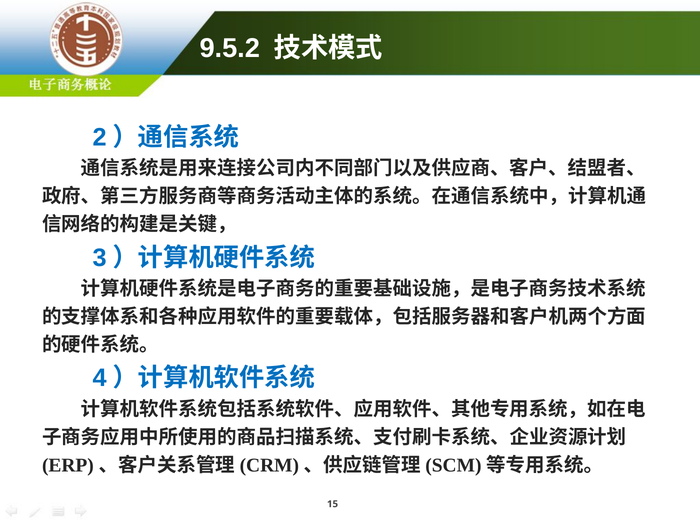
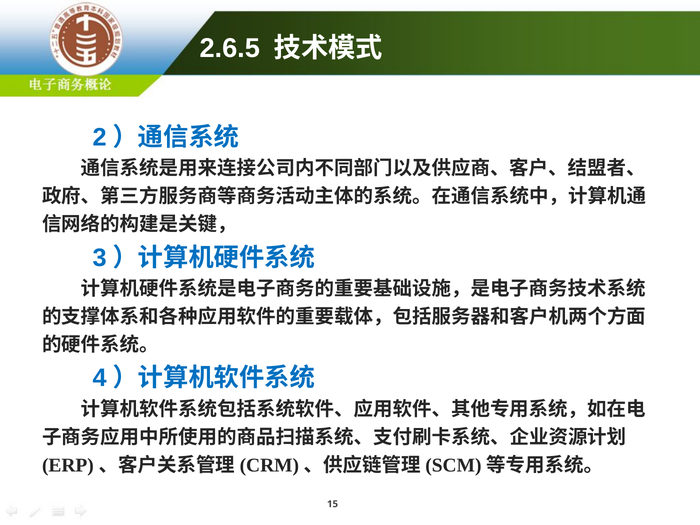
9.5.2: 9.5.2 -> 2.6.5 (230, 48)
